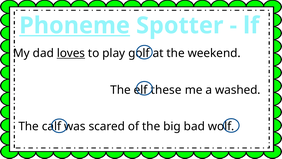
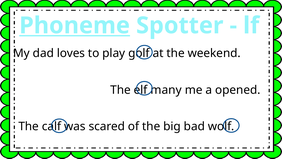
loves underline: present -> none (71, 53)
these: these -> many (166, 90)
washed: washed -> opened (238, 90)
